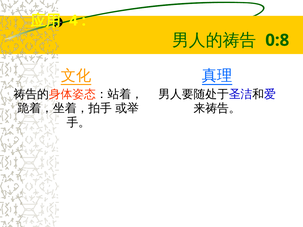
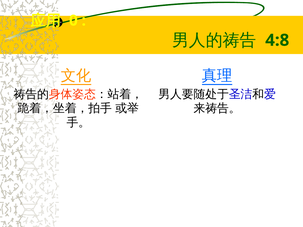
4: 4 -> 0 (73, 21)
0:8: 0:8 -> 4:8 (277, 40)
